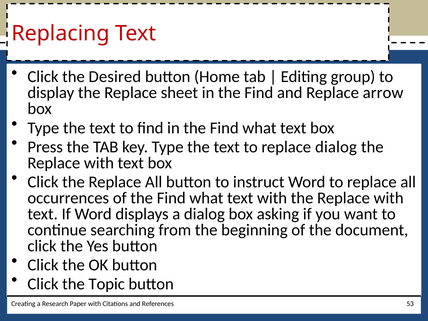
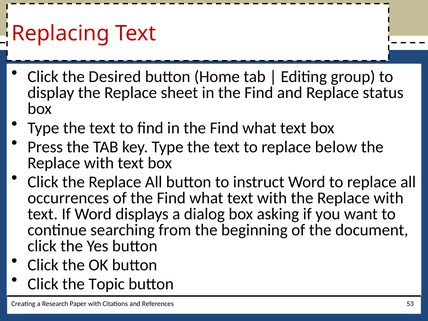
arrow: arrow -> status (383, 93)
replace dialog: dialog -> below (336, 147)
